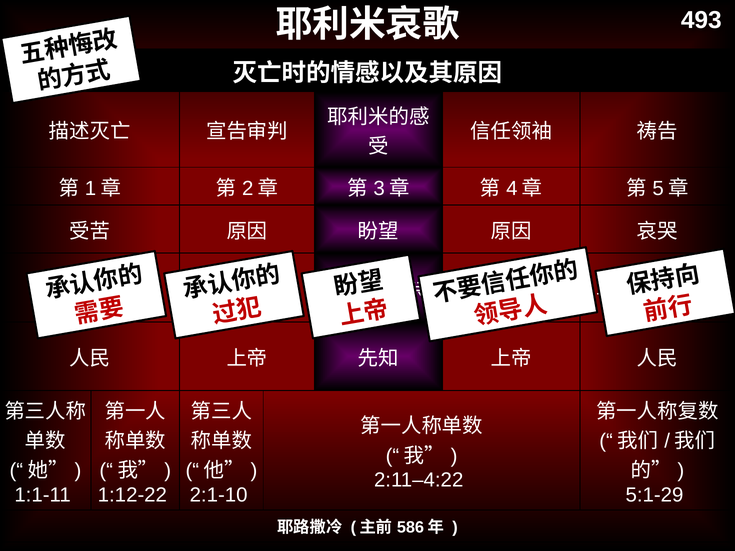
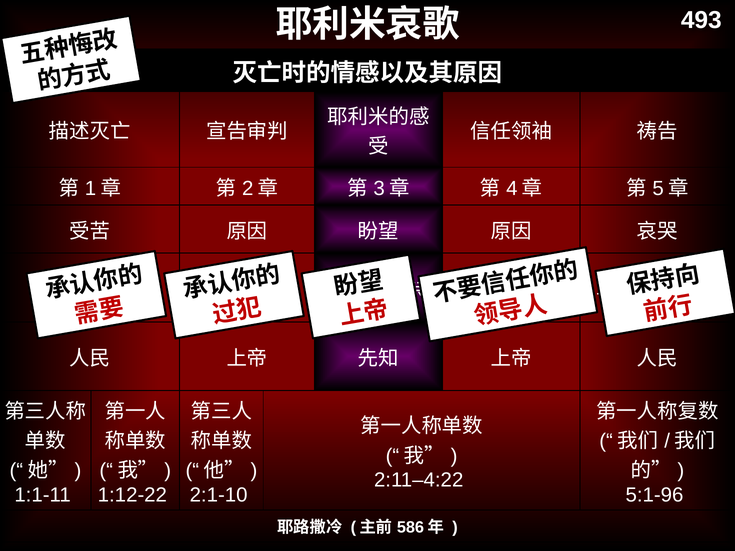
5:1-29: 5:1-29 -> 5:1-96 (655, 495)
